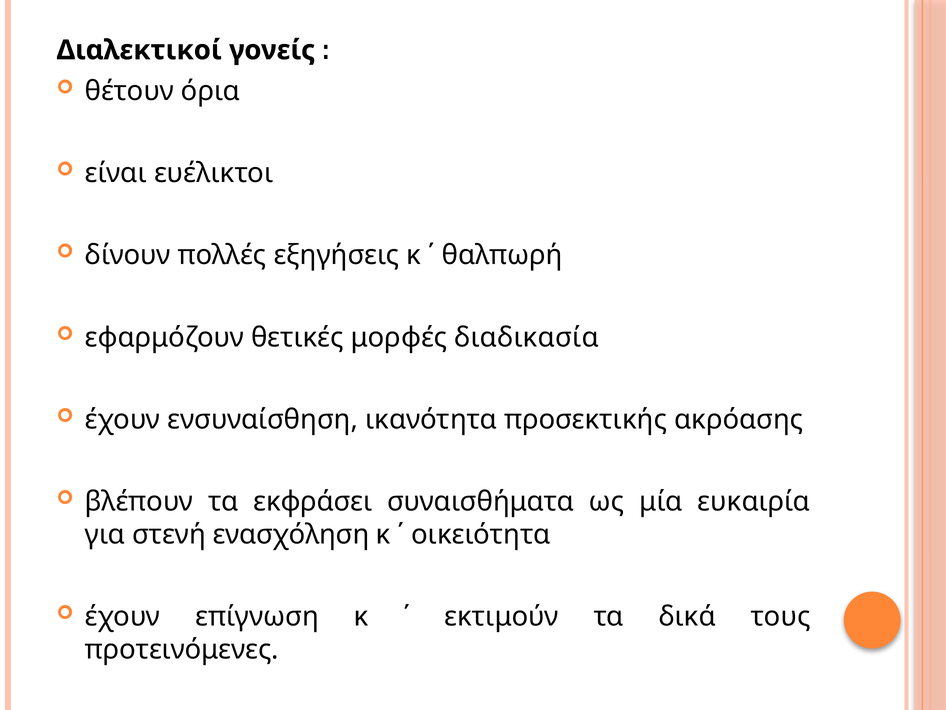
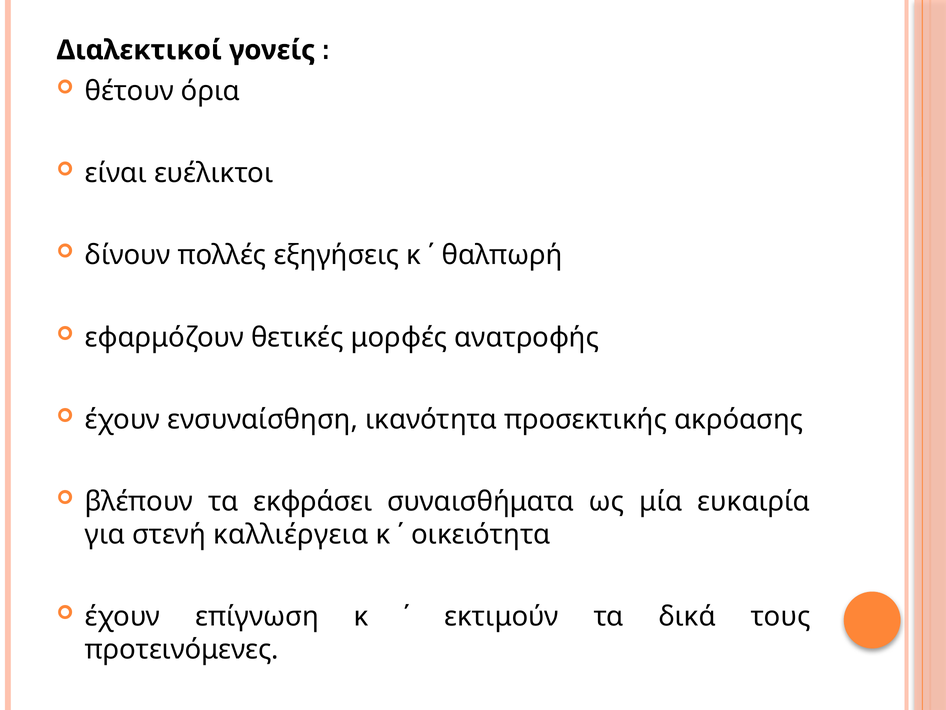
διαδικασία: διαδικασία -> ανατροφής (527, 337)
ενασχόληση: ενασχόληση -> καλλιέργεια (291, 534)
